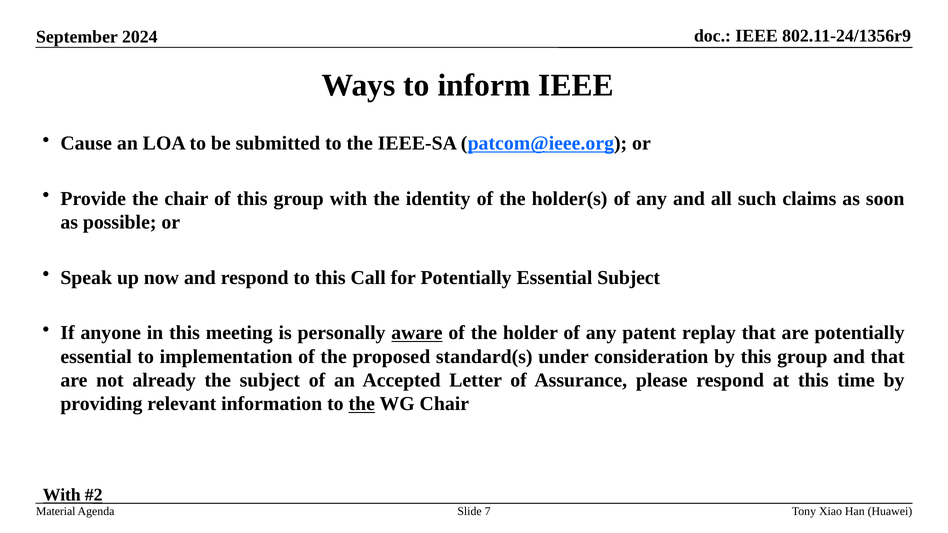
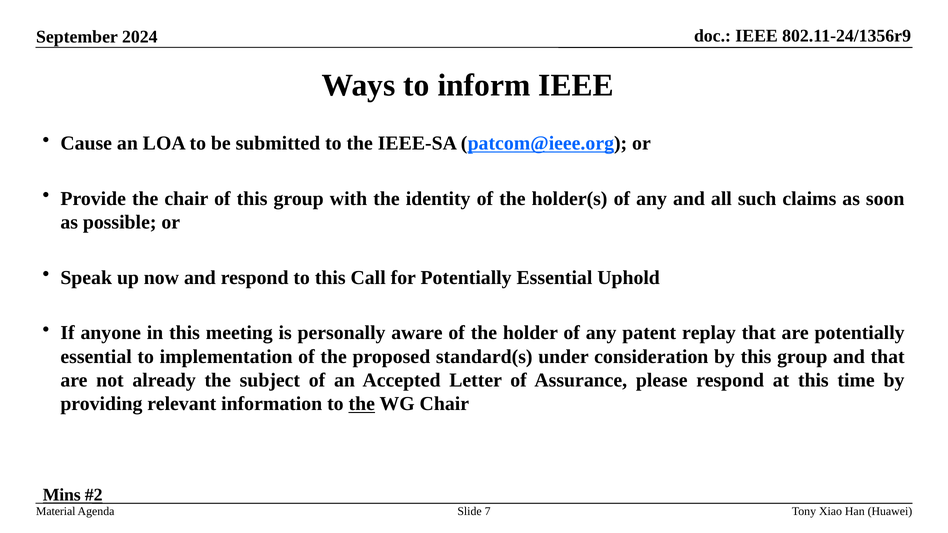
Essential Subject: Subject -> Uphold (629, 278)
aware underline: present -> none (417, 333)
With: With -> Mins (62, 495)
